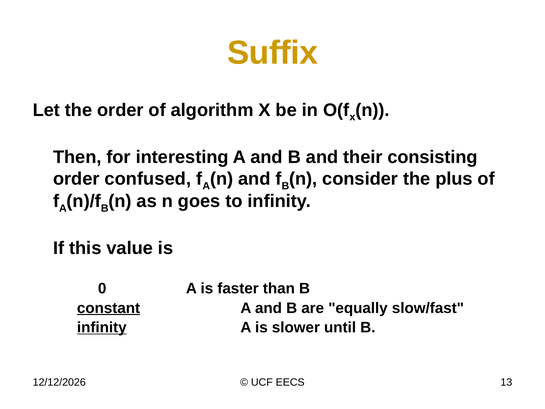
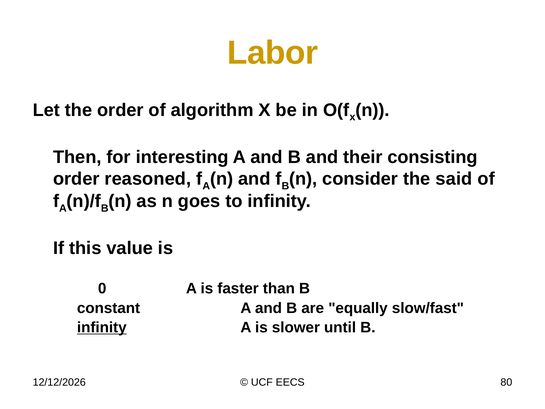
Suffix: Suffix -> Labor (273, 53)
confused: confused -> reasoned (148, 179)
plus: plus -> said (454, 179)
constant underline: present -> none (109, 308)
13: 13 -> 80 (506, 382)
